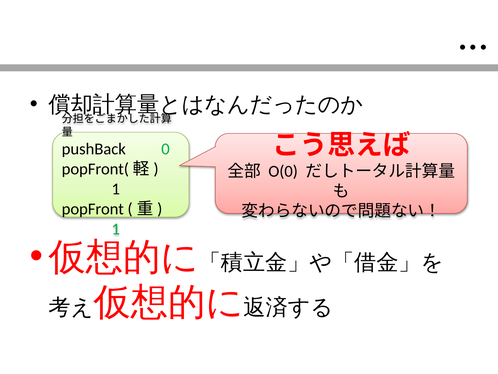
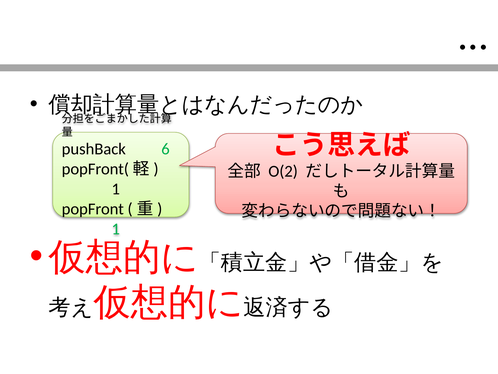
0: 0 -> 6 (166, 149)
O(0: O(0 -> O(2 (283, 171)
